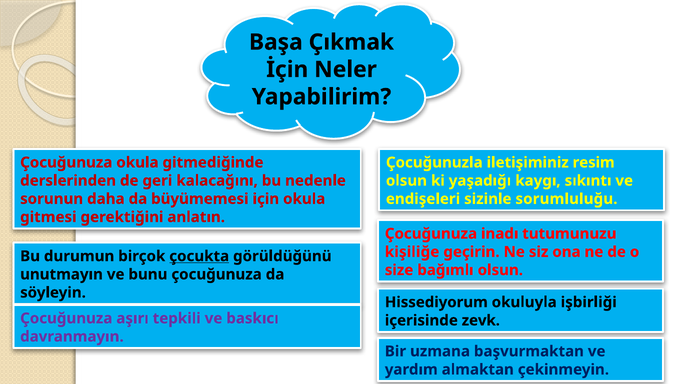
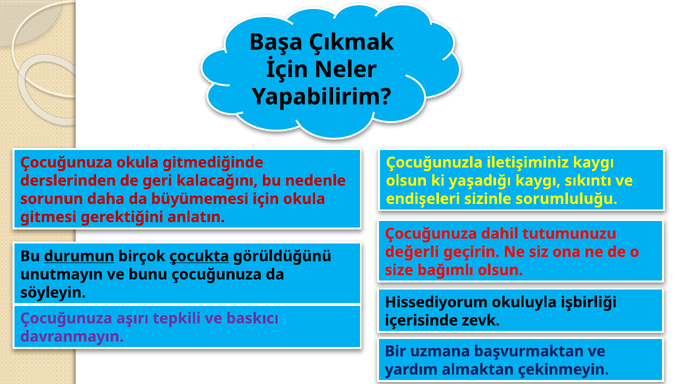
iletişiminiz resim: resim -> kaygı (594, 163)
inadı: inadı -> dahil (500, 234)
kişiliğe: kişiliğe -> değerli (412, 252)
durumun underline: none -> present (79, 256)
